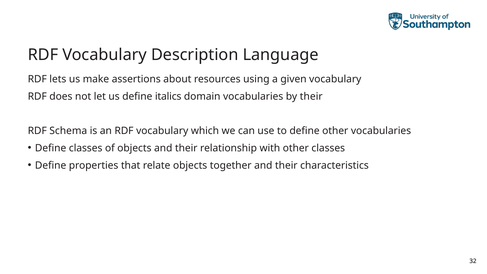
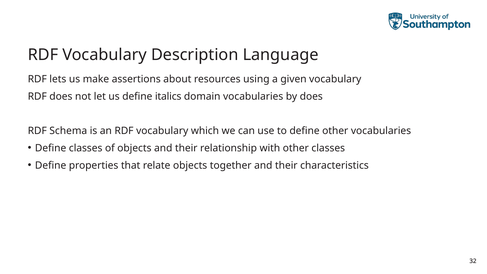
by their: their -> does (311, 96)
